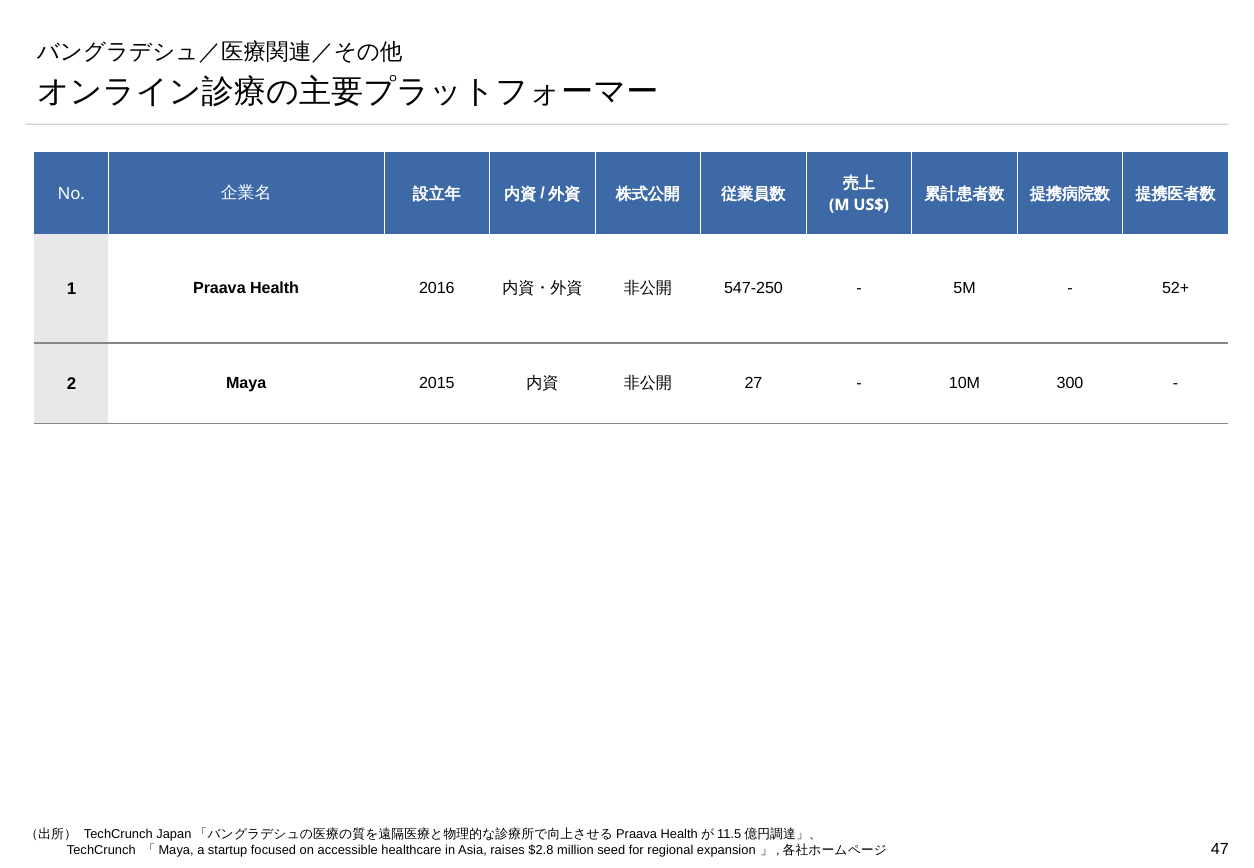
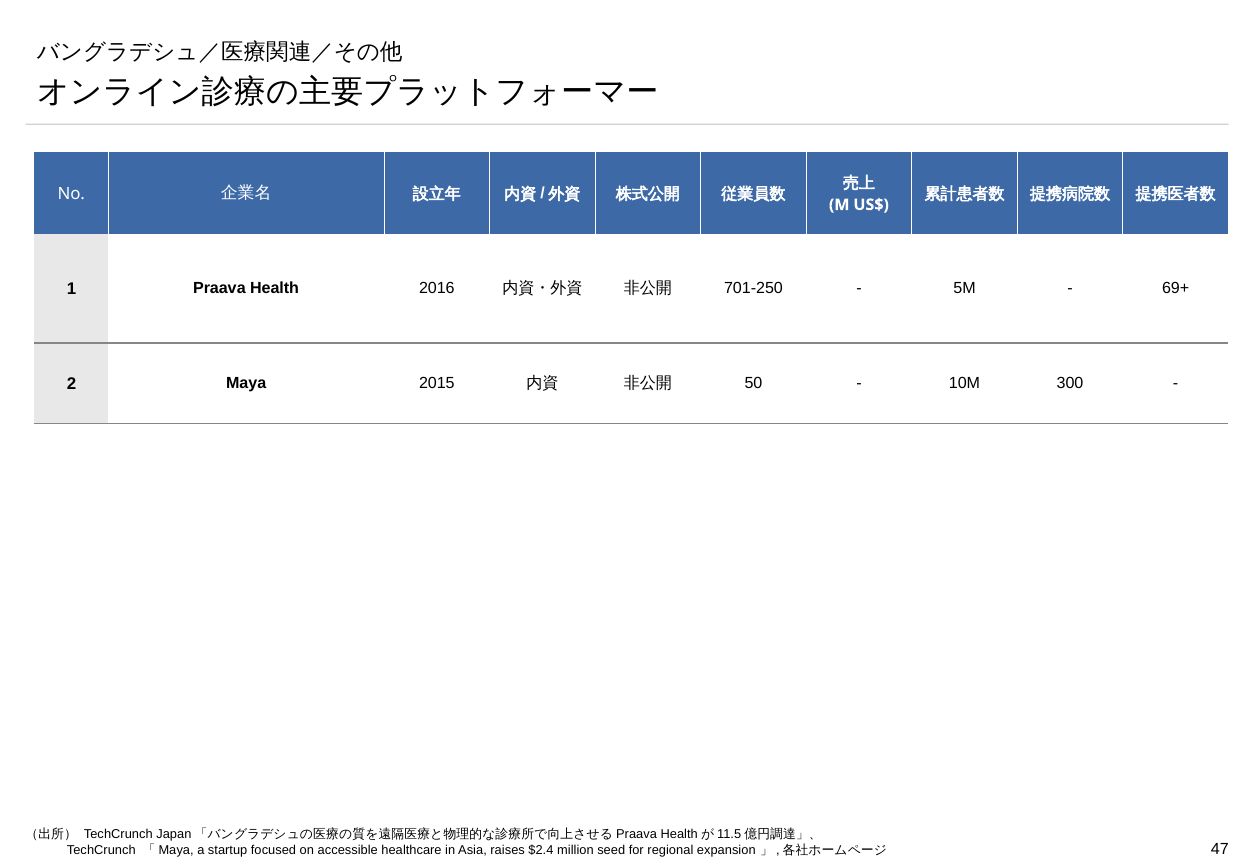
547-250: 547-250 -> 701-250 (753, 289)
52+: 52+ -> 69+ (1176, 289)
27: 27 -> 50 (753, 384)
$2.8: $2.8 -> $2.4 (541, 850)
